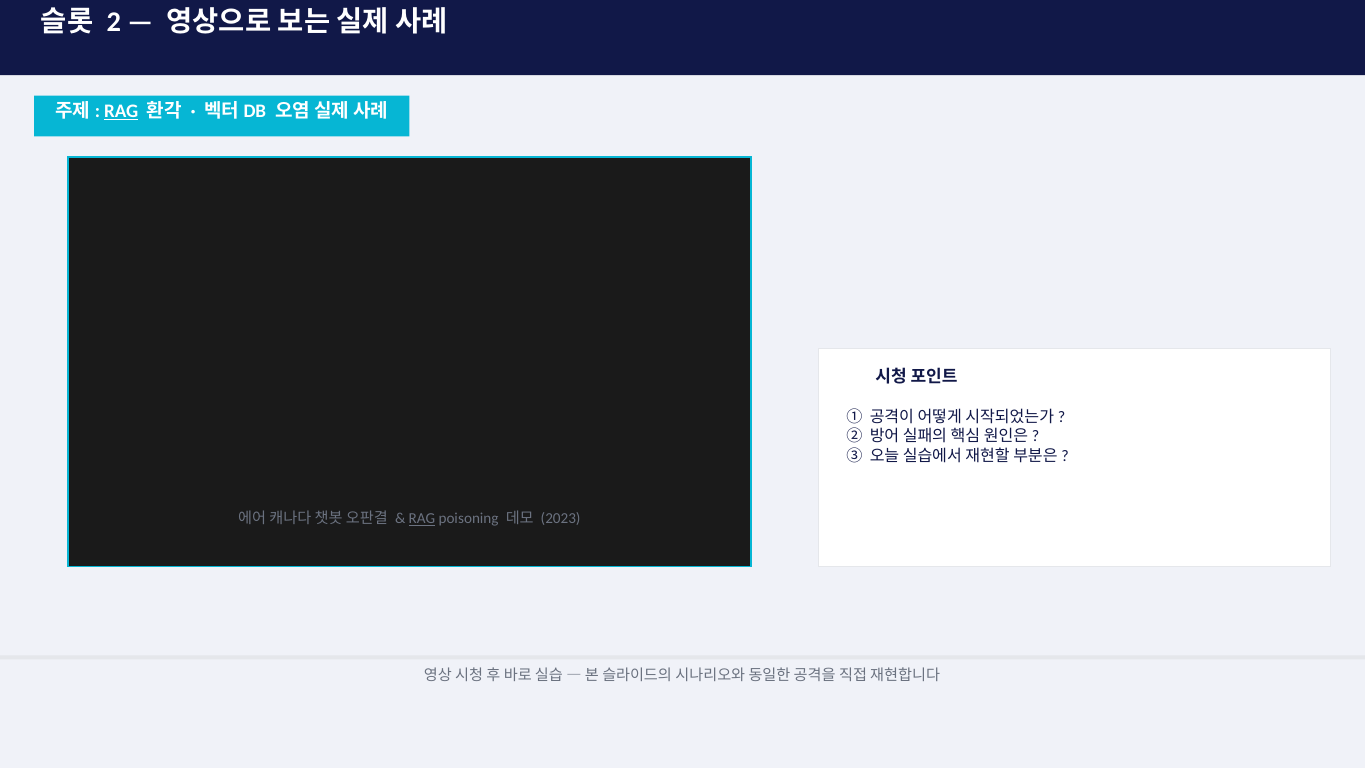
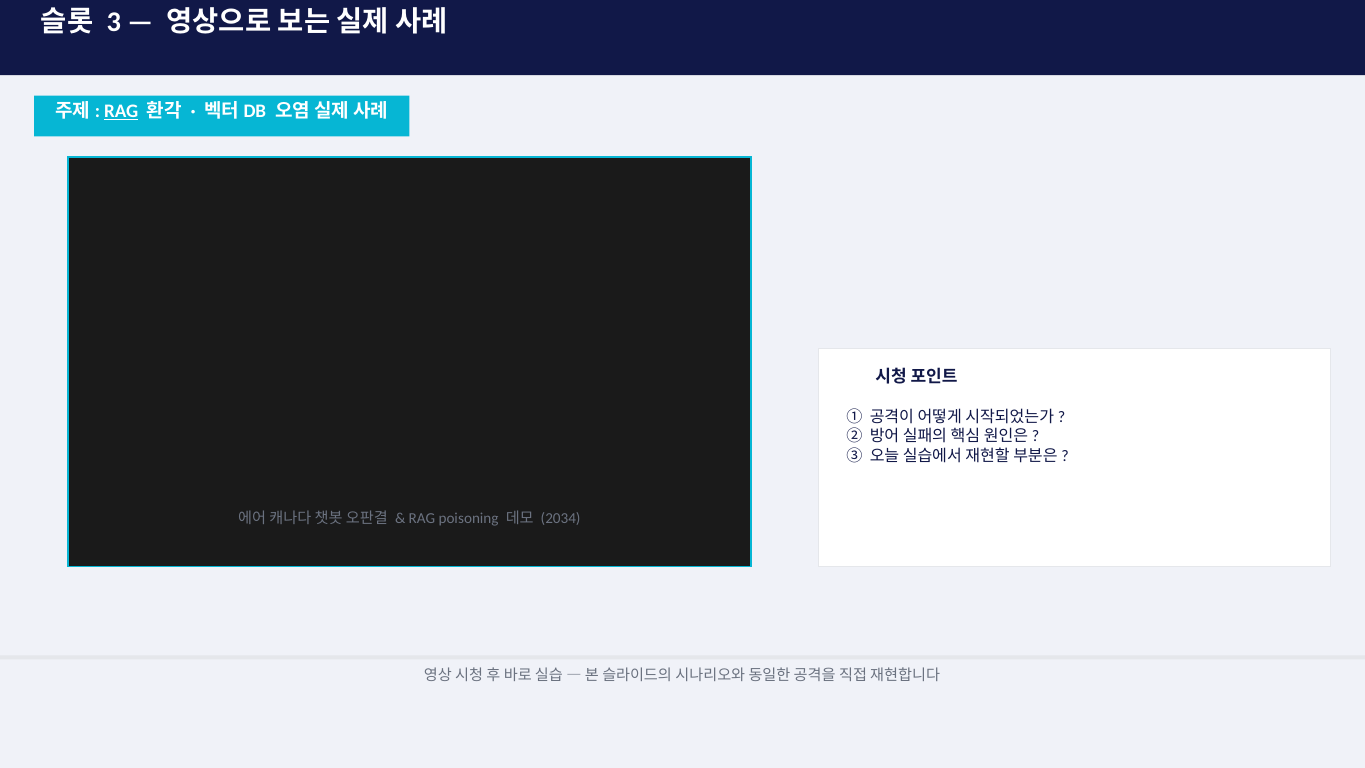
2: 2 -> 3 (114, 22)
RAG underline: present -> none (422, 519)
2023: 2023 -> 2034 (561, 519)
